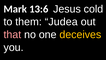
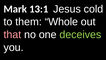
13:6: 13:6 -> 13:1 (39, 9)
Judea: Judea -> Whole (61, 22)
deceives colour: yellow -> light green (80, 34)
